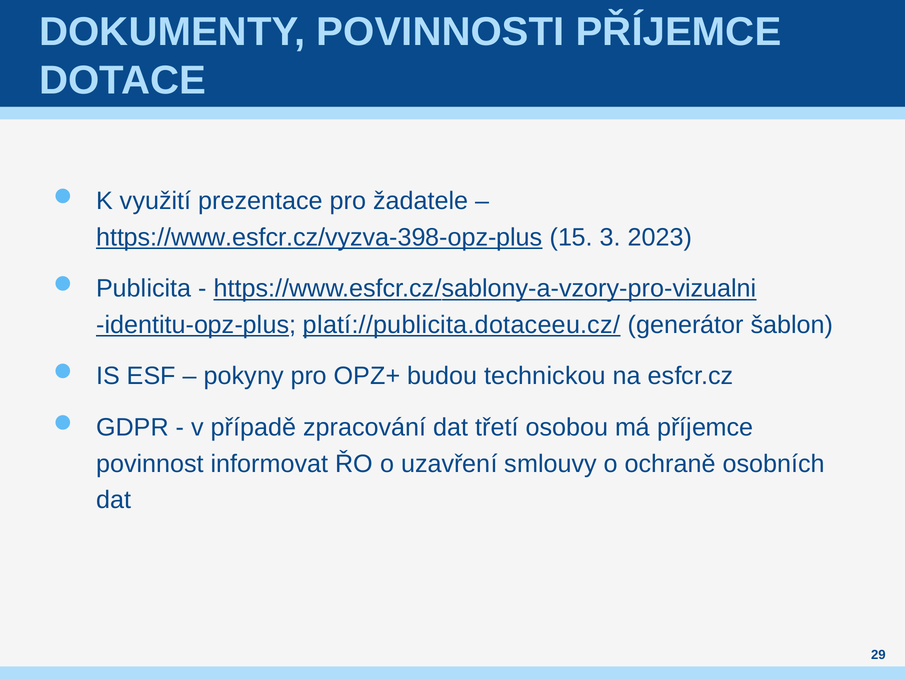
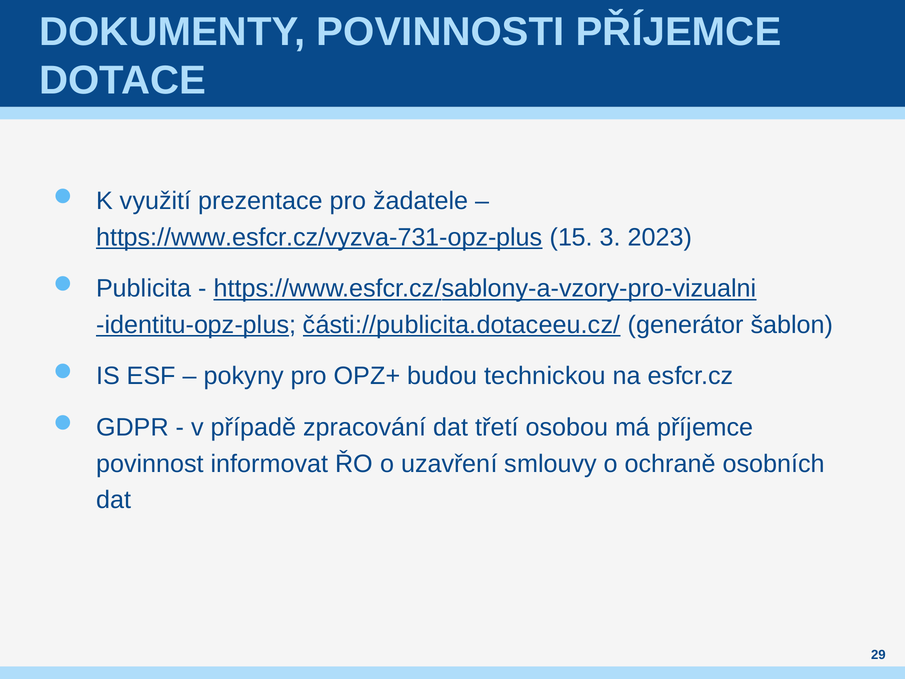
https://www.esfcr.cz/vyzva-398-opz-plus: https://www.esfcr.cz/vyzva-398-opz-plus -> https://www.esfcr.cz/vyzva-731-opz-plus (319, 237)
platí://publicita.dotaceeu.cz/: platí://publicita.dotaceeu.cz/ -> části://publicita.dotaceeu.cz/ (462, 325)
